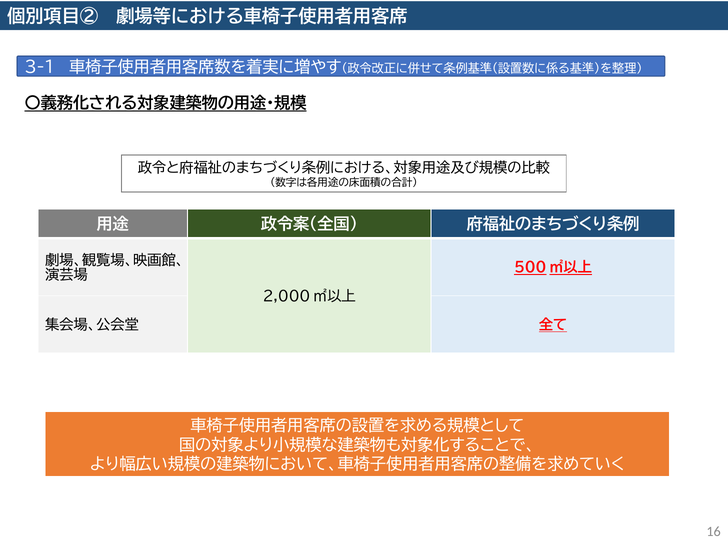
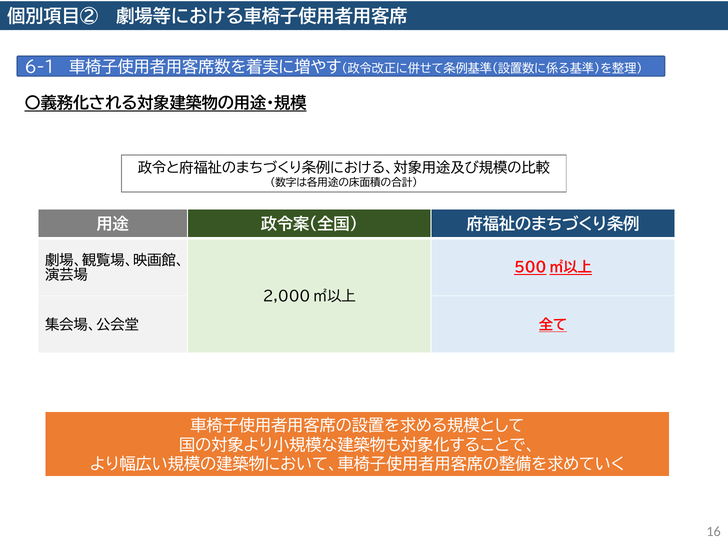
3-1: 3-1 -> 6-1 (40, 67)
